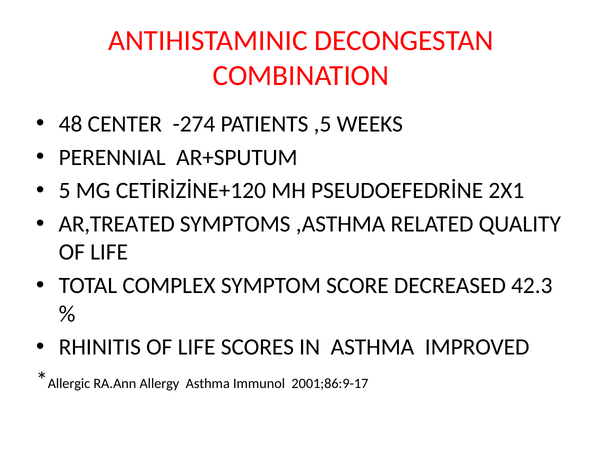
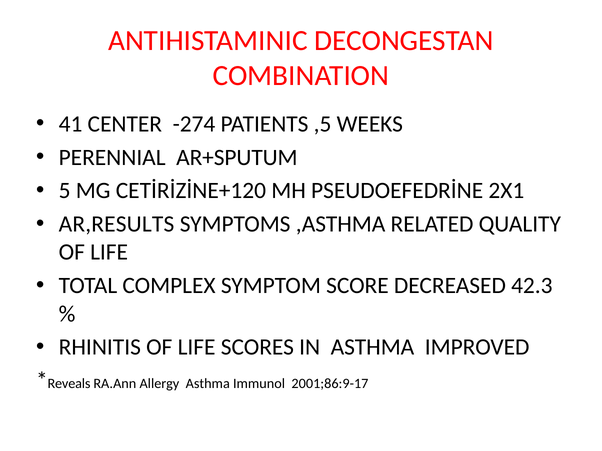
48: 48 -> 41 (71, 124)
AR,TREATED: AR,TREATED -> AR,RESULTS (116, 224)
Allergic: Allergic -> Reveals (69, 384)
